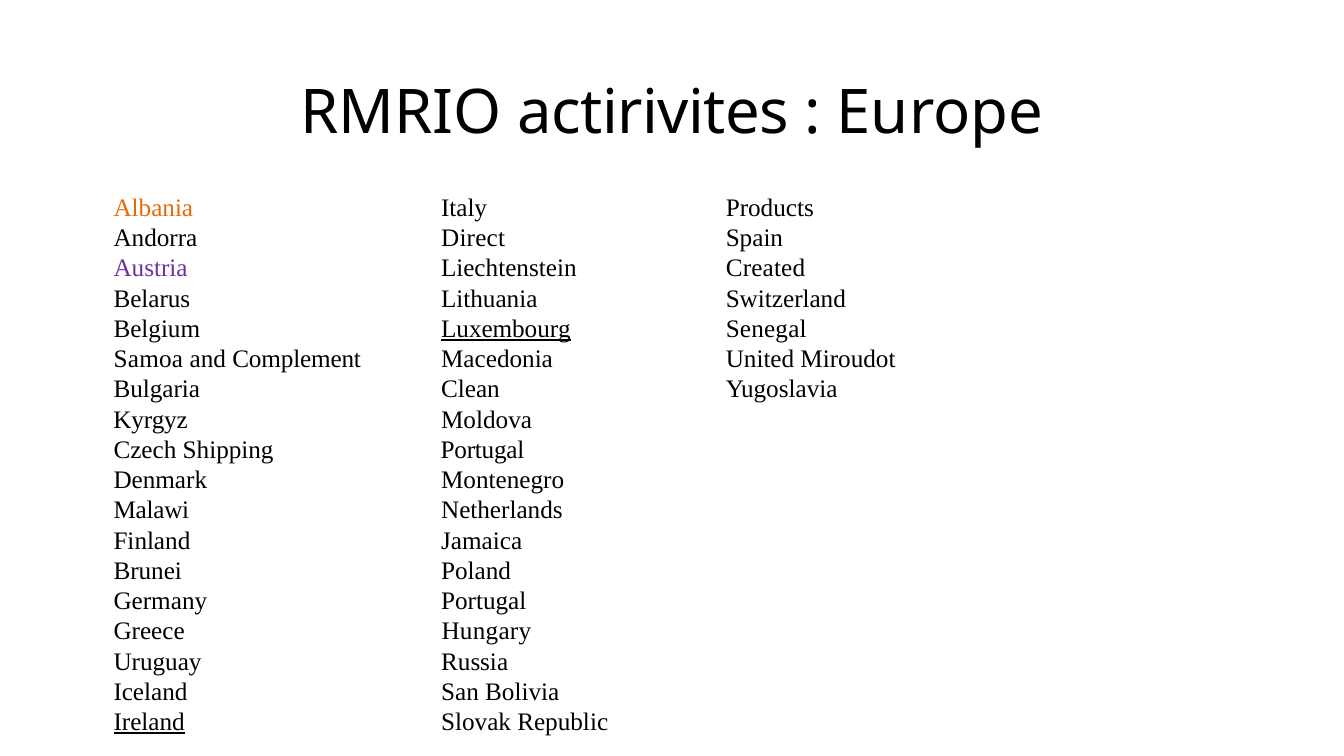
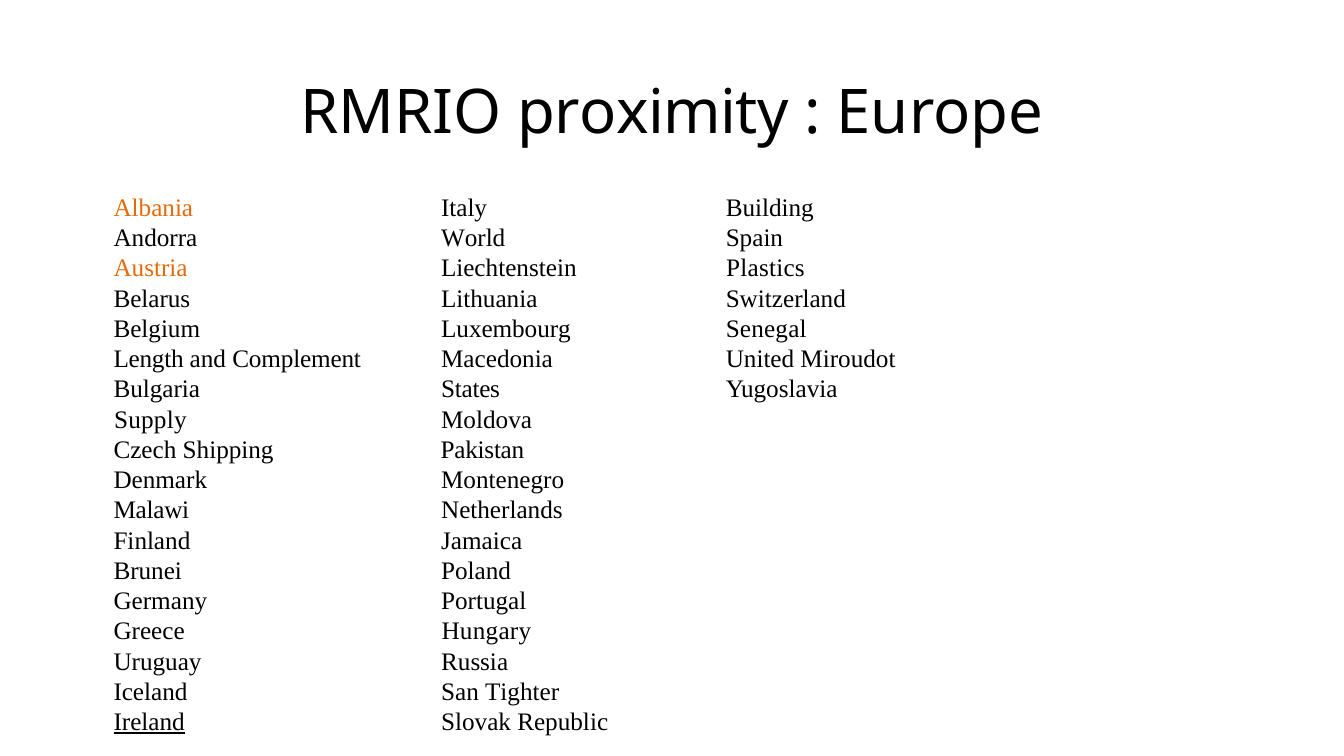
actirivites: actirivites -> proximity (653, 113)
Products: Products -> Building (770, 208)
Direct: Direct -> World (473, 238)
Austria colour: purple -> orange (151, 269)
Created: Created -> Plastics (765, 269)
Luxembourg underline: present -> none (506, 329)
Samoa: Samoa -> Length (149, 359)
Clean: Clean -> States (471, 390)
Kyrgyz: Kyrgyz -> Supply (150, 420)
Portugal: Portugal -> Pakistan (482, 450)
Bolivia: Bolivia -> Tighter (522, 692)
